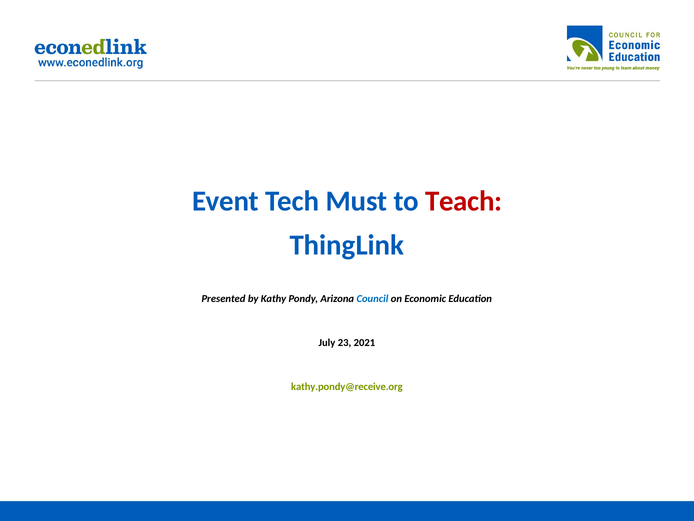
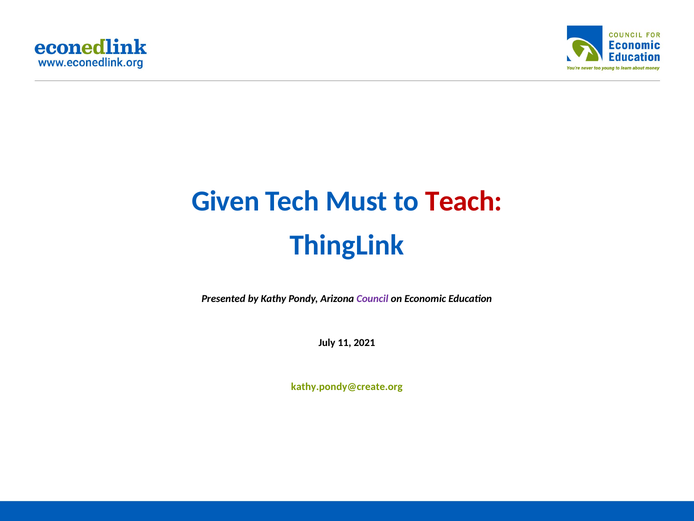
Event: Event -> Given (226, 201)
Council colour: blue -> purple (372, 299)
23: 23 -> 11 (345, 343)
kathy.pondy@receive.org: kathy.pondy@receive.org -> kathy.pondy@create.org (347, 387)
